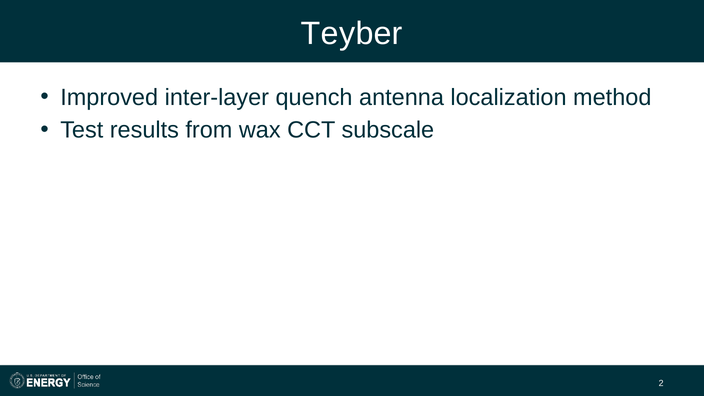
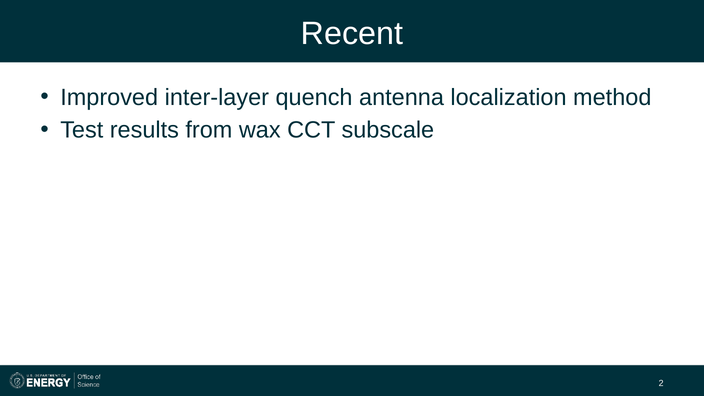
Teyber: Teyber -> Recent (352, 33)
